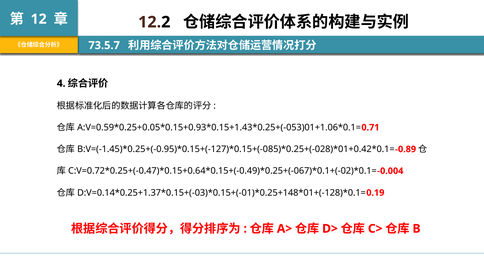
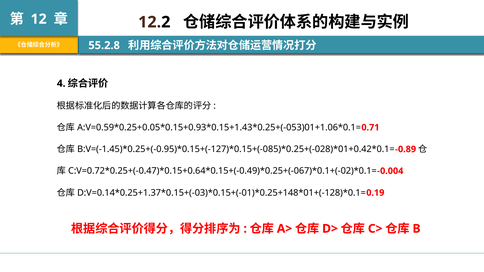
73.5.7: 73.5.7 -> 55.2.8 (104, 45)
